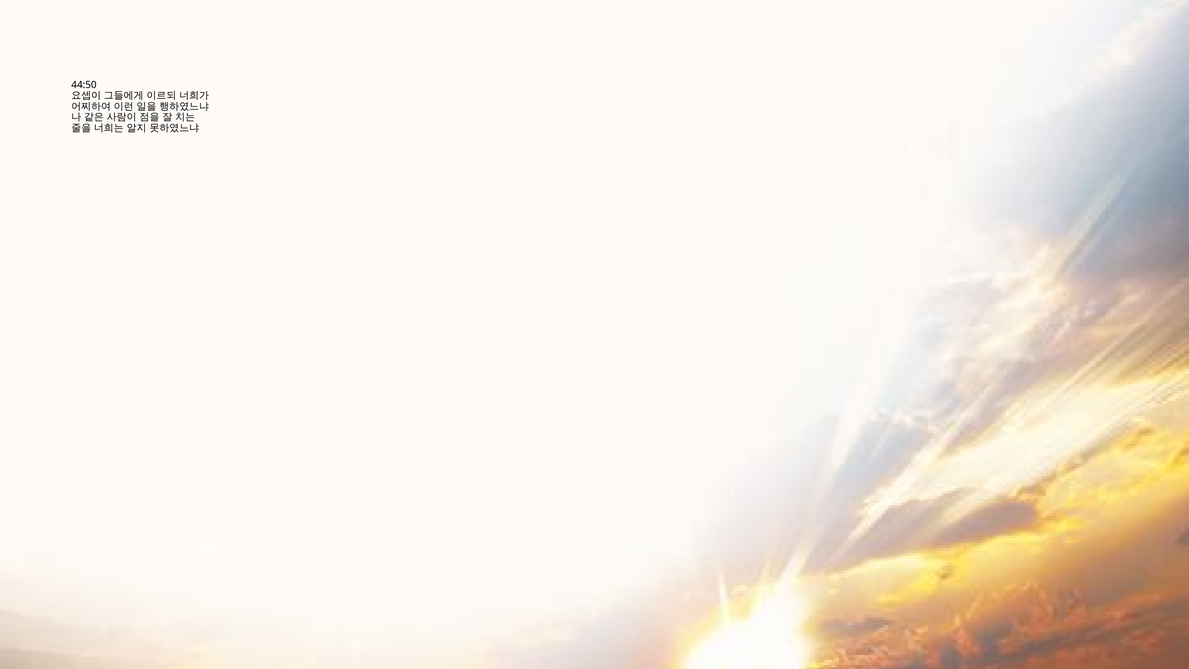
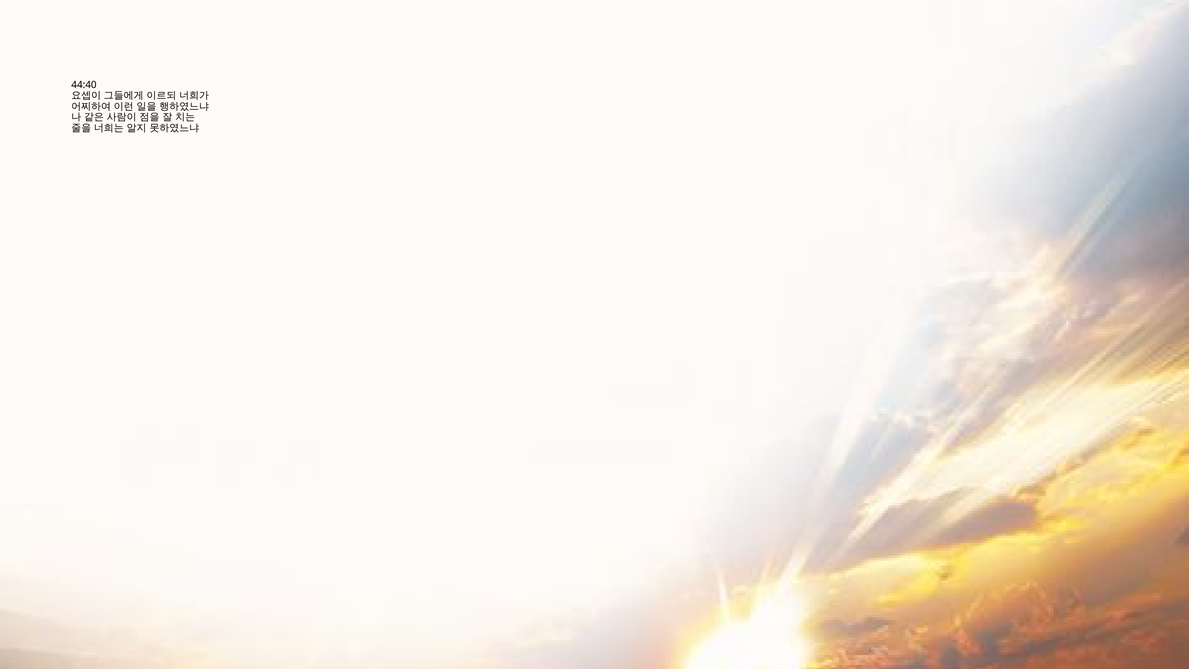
44:50: 44:50 -> 44:40 (84, 85)
